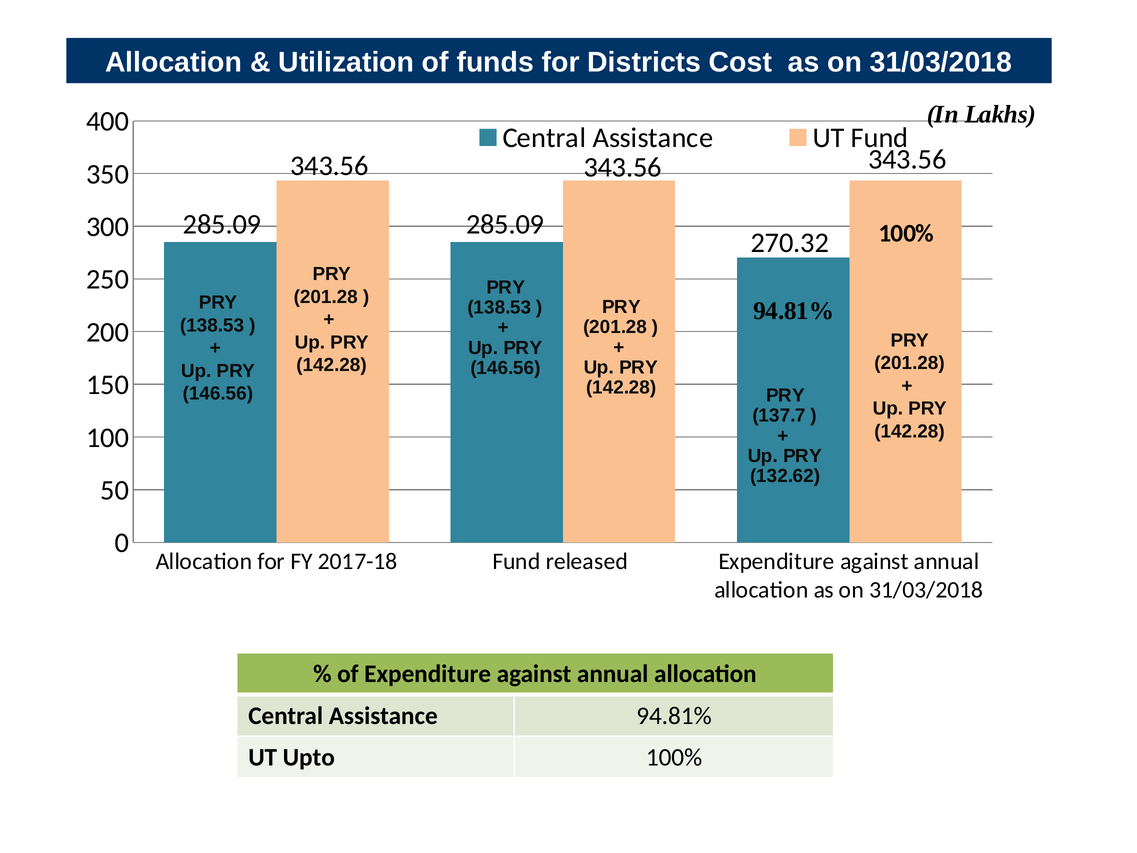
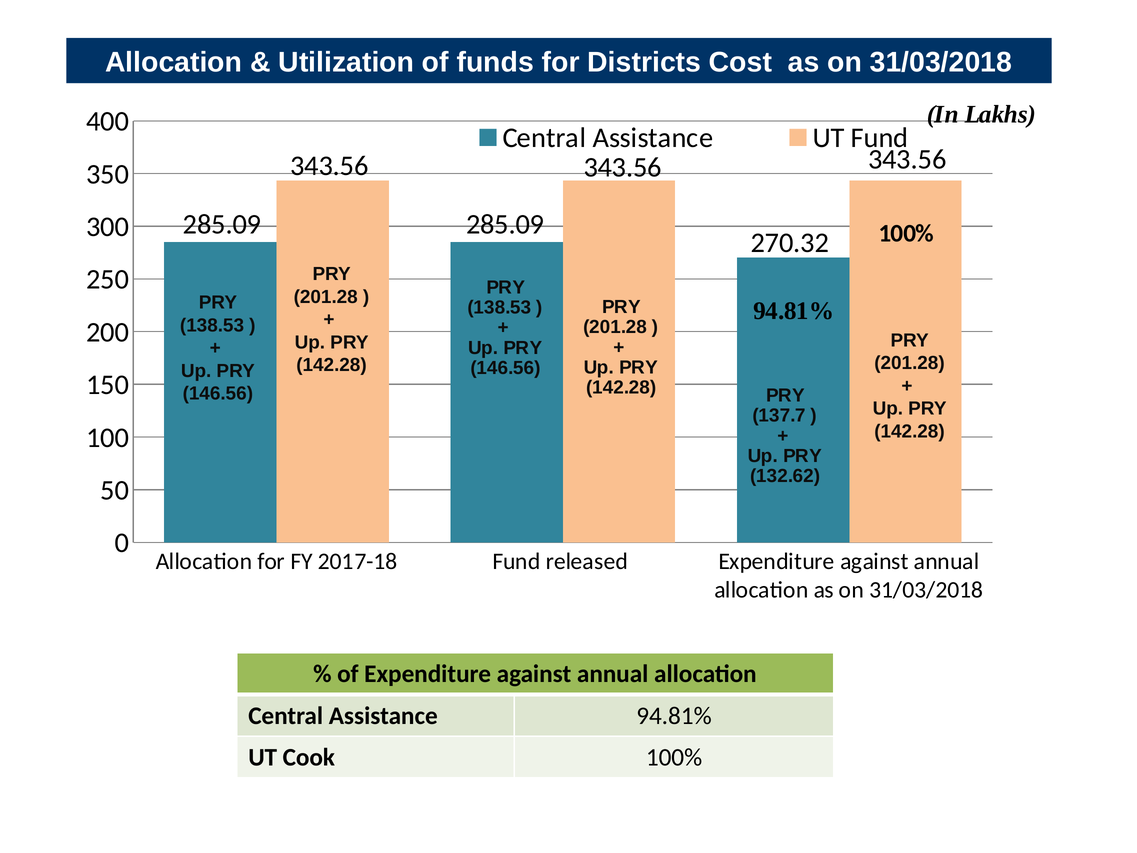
Upto: Upto -> Cook (309, 757)
